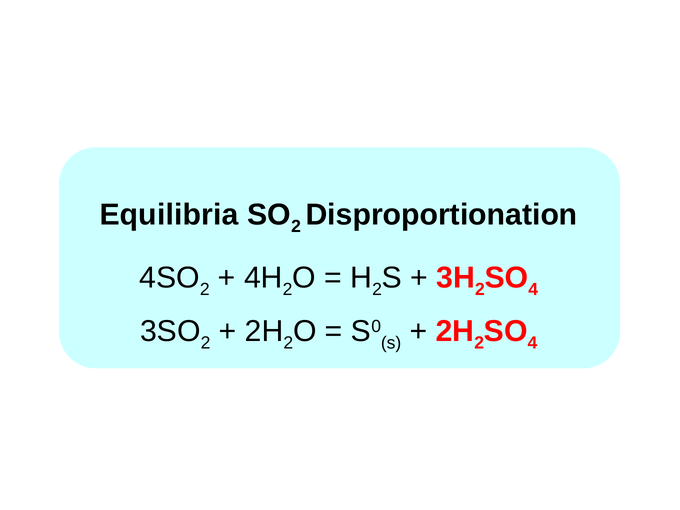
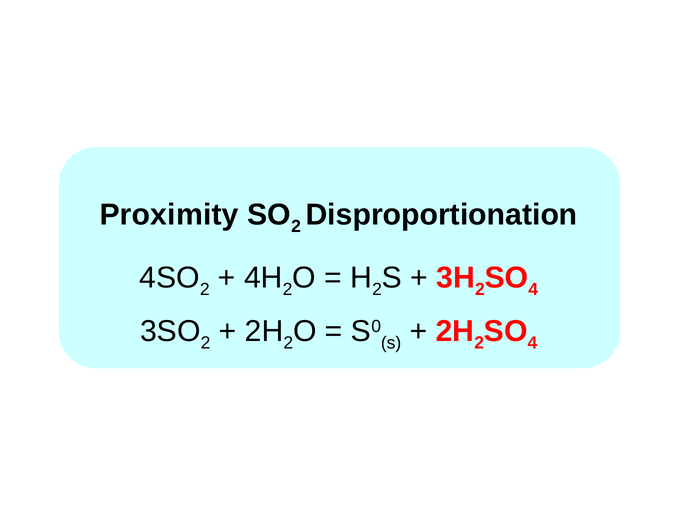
Equilibria: Equilibria -> Proximity (169, 215)
